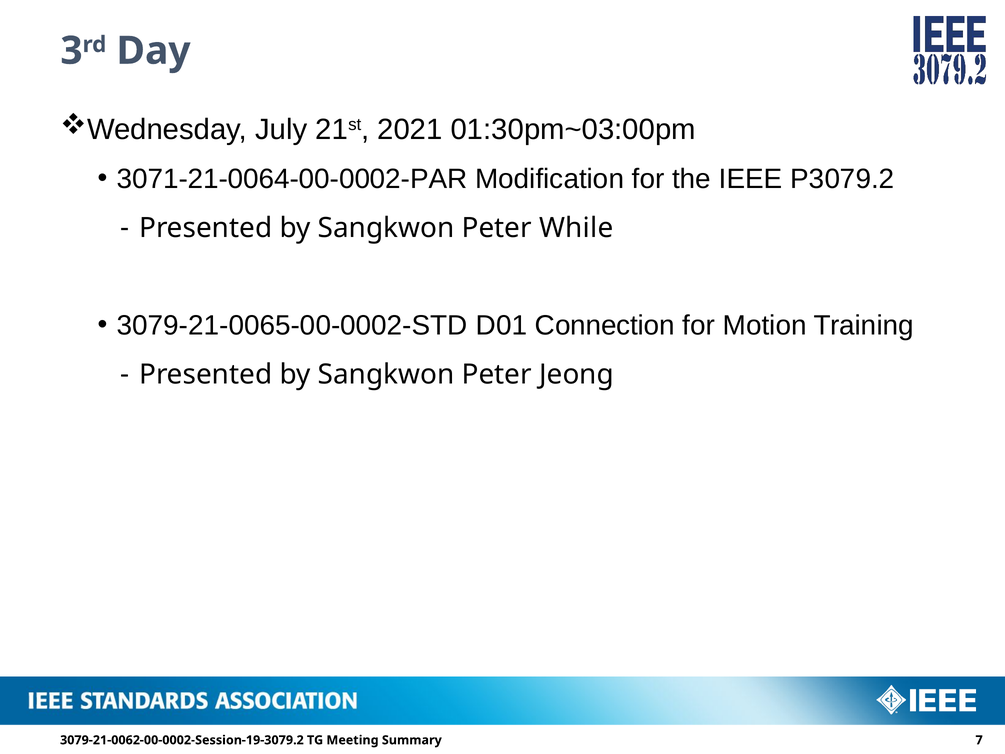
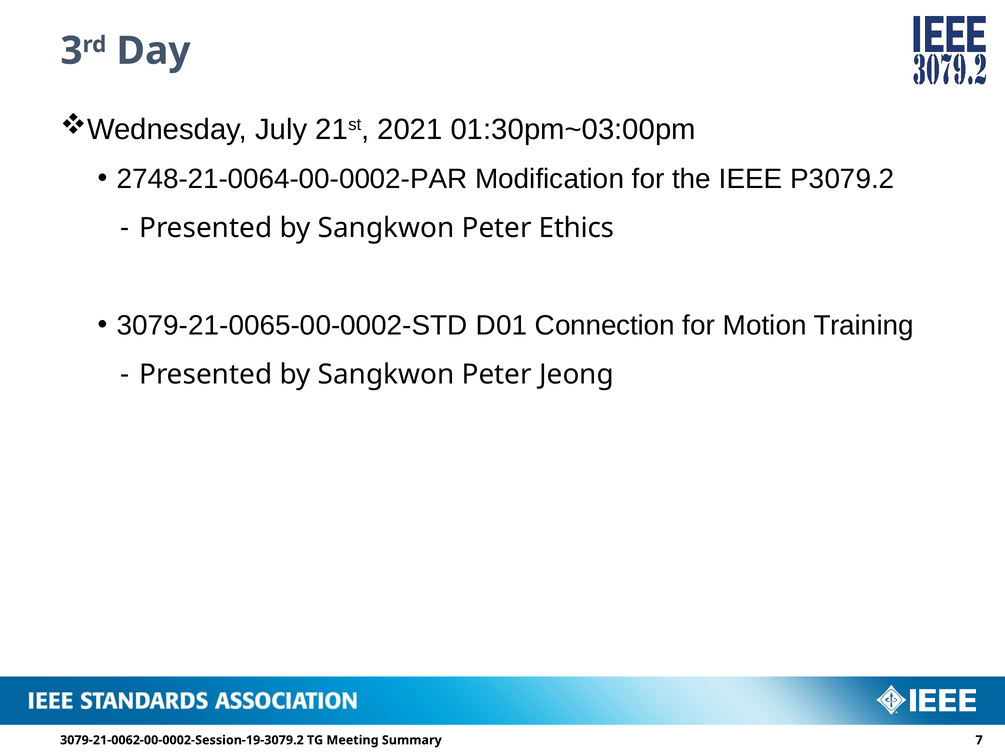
3071-21-0064-00-0002-PAR: 3071-21-0064-00-0002-PAR -> 2748-21-0064-00-0002-PAR (292, 179)
While: While -> Ethics (577, 228)
